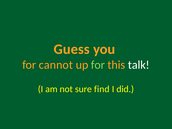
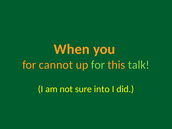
Guess: Guess -> When (72, 49)
talk colour: white -> light green (139, 65)
find: find -> into (102, 89)
